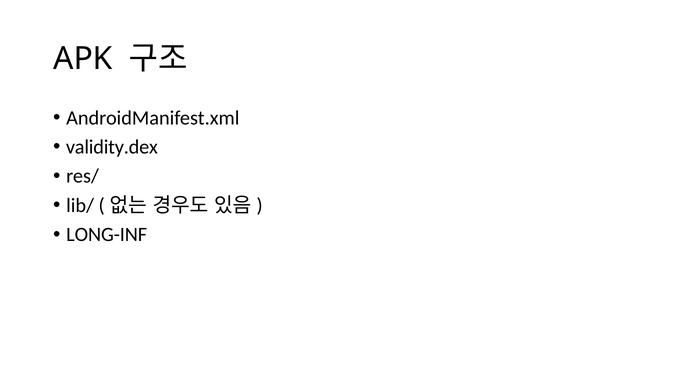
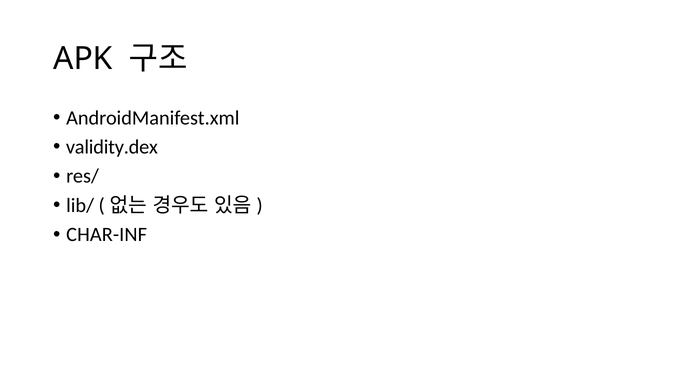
LONG-INF: LONG-INF -> CHAR-INF (107, 235)
